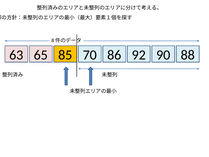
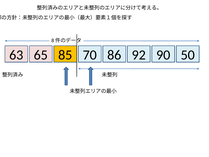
88: 88 -> 50 (188, 55)
